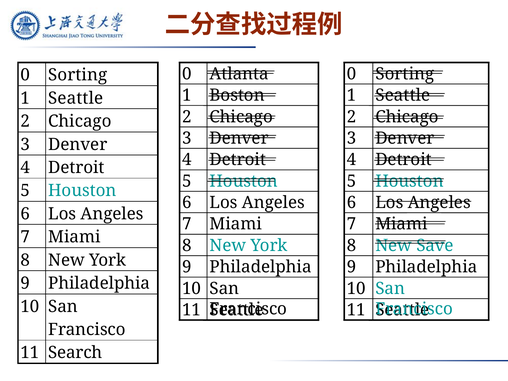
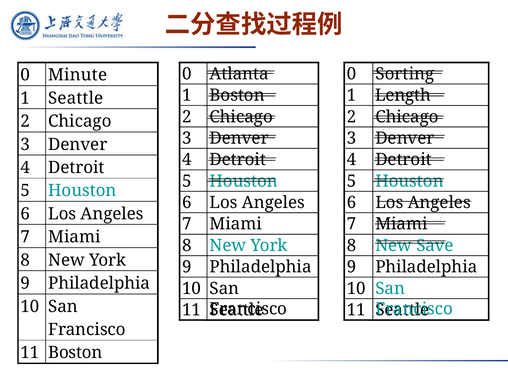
0 Sorting: Sorting -> Minute (78, 75)
Seattle: Seattle -> Length (403, 95)
11 Search: Search -> Boston (75, 353)
